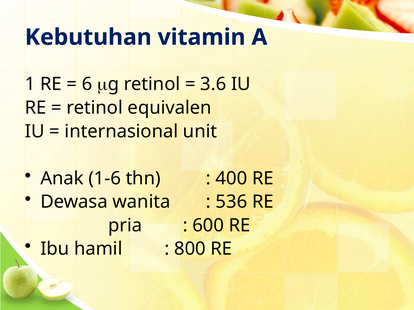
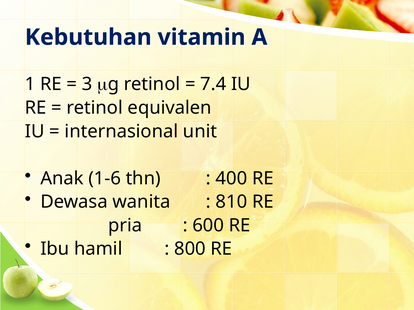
6: 6 -> 3 (87, 84)
3.6: 3.6 -> 7.4 (213, 84)
536: 536 -> 810 (231, 202)
